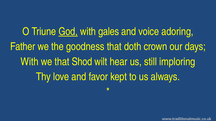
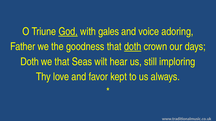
doth underline: none -> present (133, 47)
With: With -> Doth (30, 62)
Shod: Shod -> Seas (82, 62)
